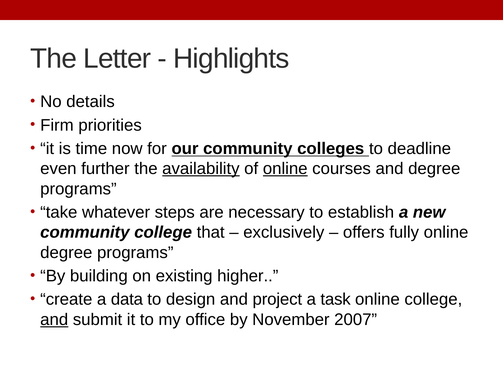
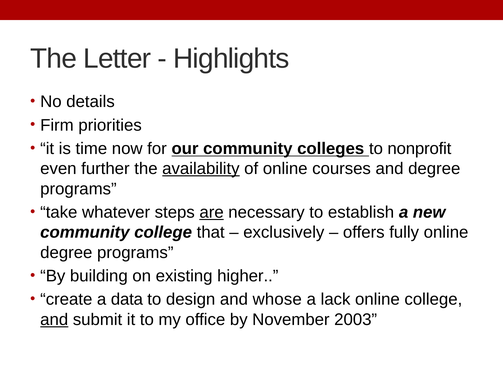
deadline: deadline -> nonprofit (419, 149)
online underline: present -> none (285, 169)
are underline: none -> present (212, 212)
project: project -> whose (277, 300)
task: task -> lack (336, 300)
2007: 2007 -> 2003 (356, 320)
